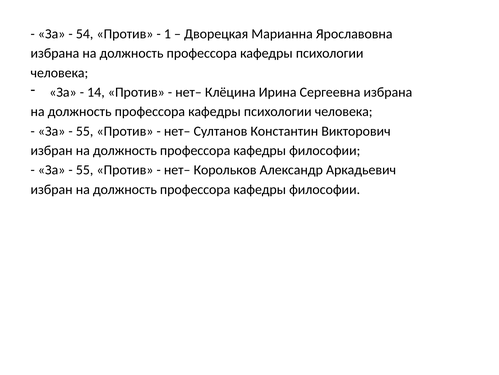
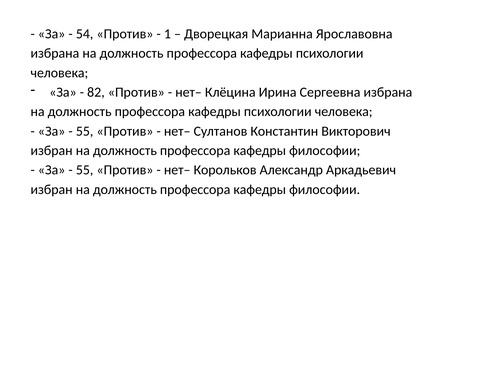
14: 14 -> 82 (96, 92)
